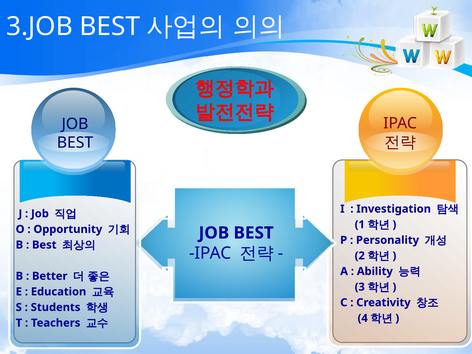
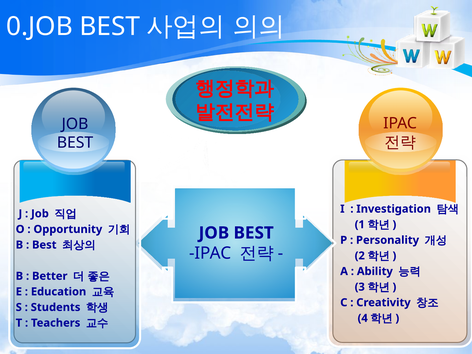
3.JOB: 3.JOB -> 0.JOB (39, 26)
